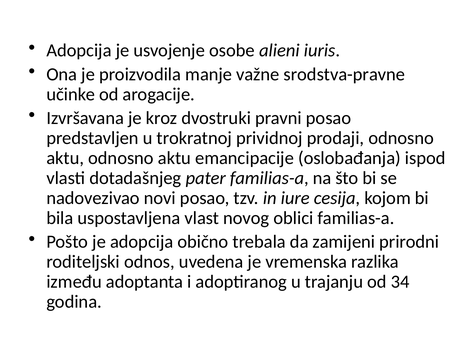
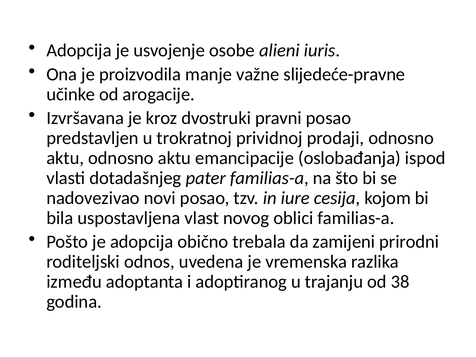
srodstva-pravne: srodstva-pravne -> slijedeće-pravne (344, 74)
34: 34 -> 38 (400, 282)
